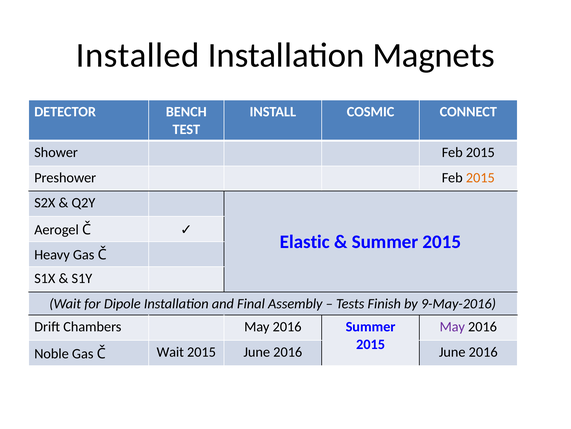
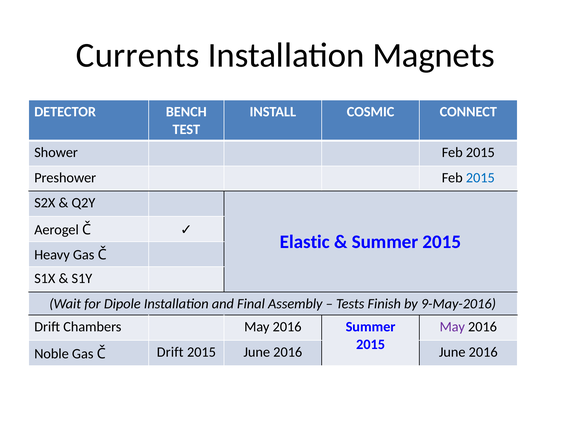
Installed: Installed -> Currents (138, 55)
2015 colour: orange -> blue (480, 177)
Č Wait: Wait -> Drift (170, 351)
